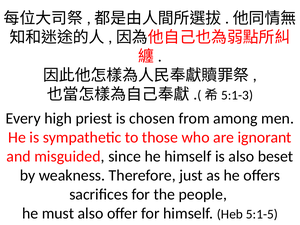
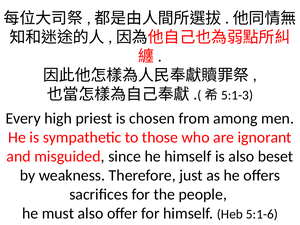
5:1-5: 5:1-5 -> 5:1-6 (262, 214)
